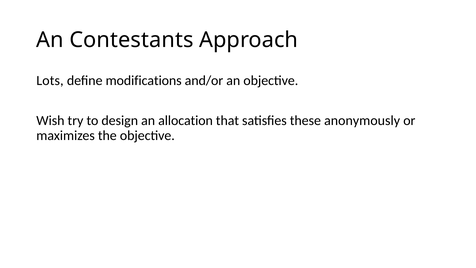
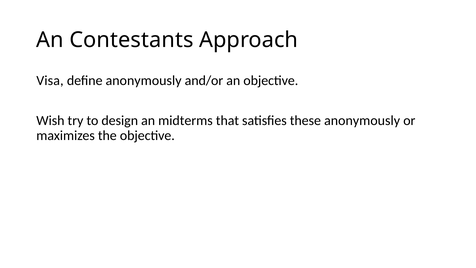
Lots: Lots -> Visa (50, 80)
define modifications: modifications -> anonymously (144, 80)
allocation: allocation -> midterms (185, 120)
